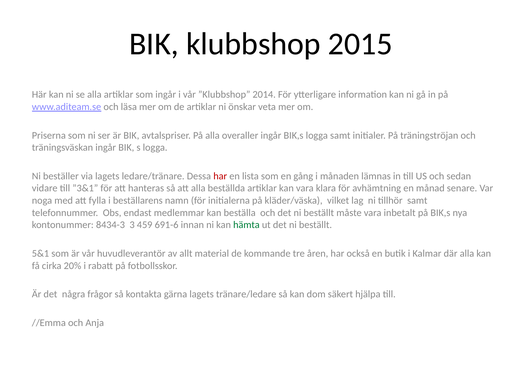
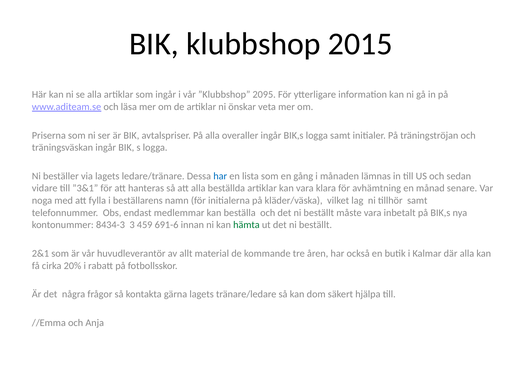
2014: 2014 -> 2095 (264, 94)
har colour: red -> blue (220, 176)
5&1: 5&1 -> 2&1 (41, 253)
